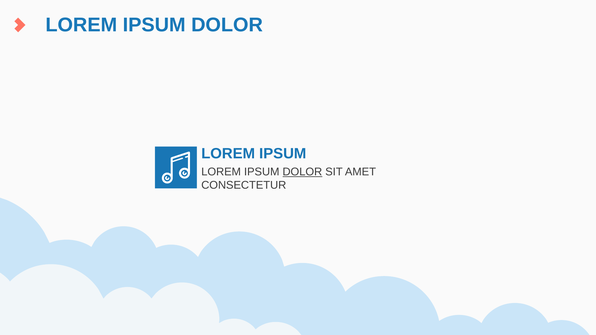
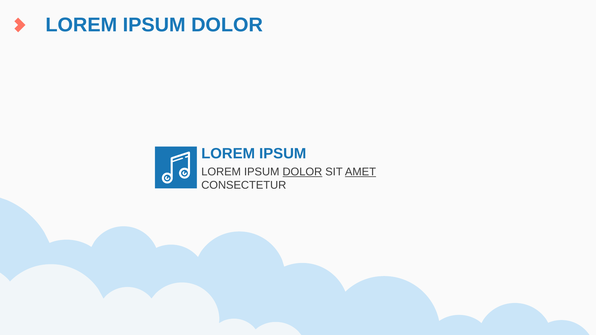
AMET underline: none -> present (360, 172)
